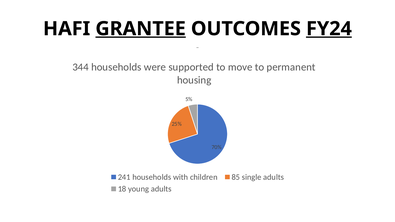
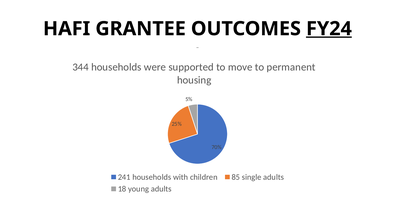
GRANTEE underline: present -> none (141, 29)
